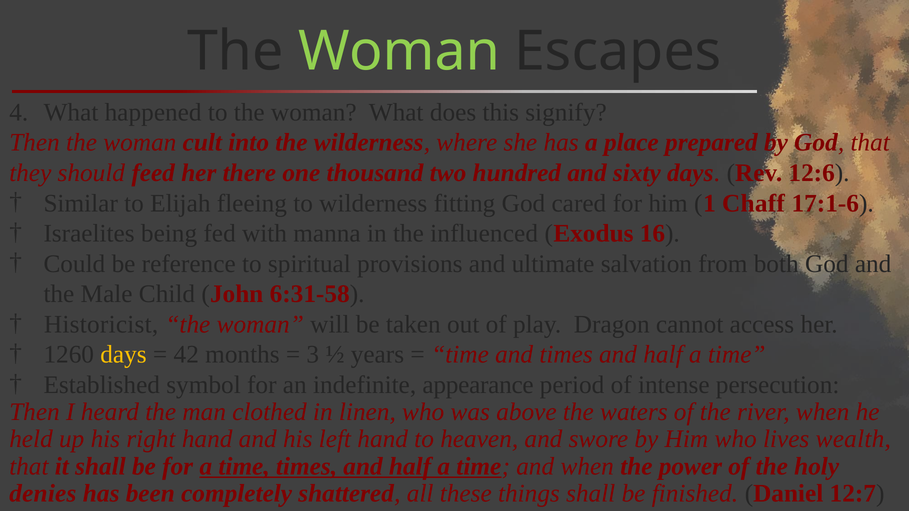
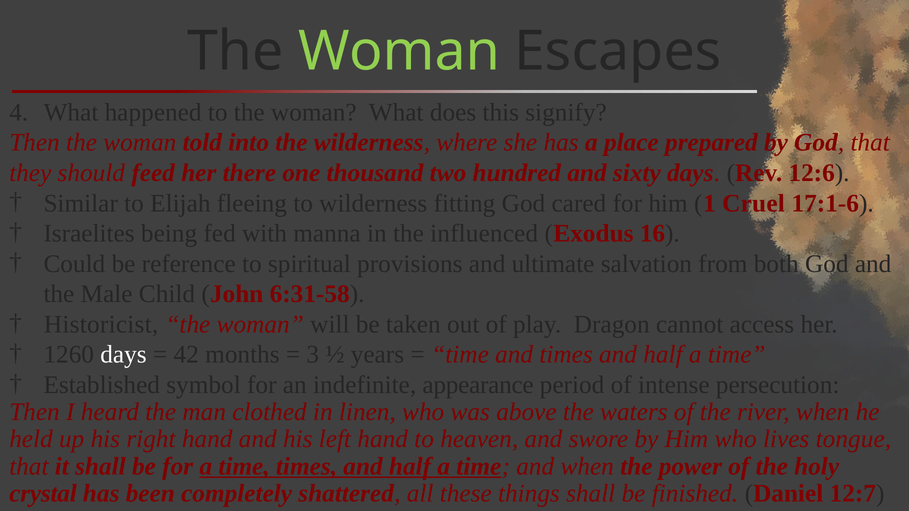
cult: cult -> told (202, 143)
Chaff: Chaff -> Cruel (753, 203)
days colour: yellow -> white (123, 355)
wealth: wealth -> tongue (853, 439)
denies: denies -> crystal (43, 494)
